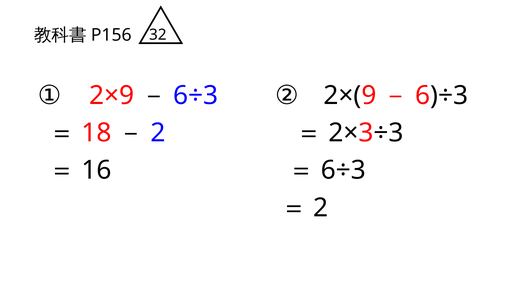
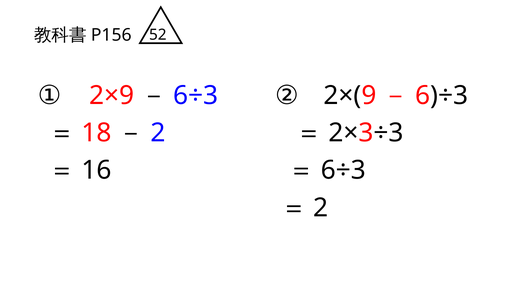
32: 32 -> 52 (158, 35)
